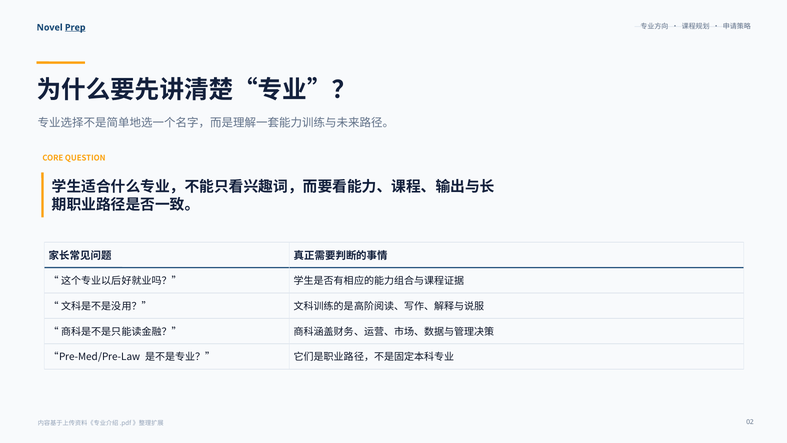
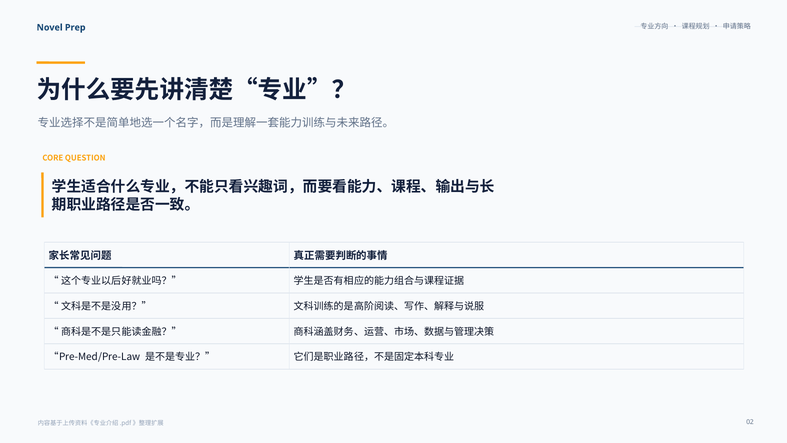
Prep underline: present -> none (75, 27)
